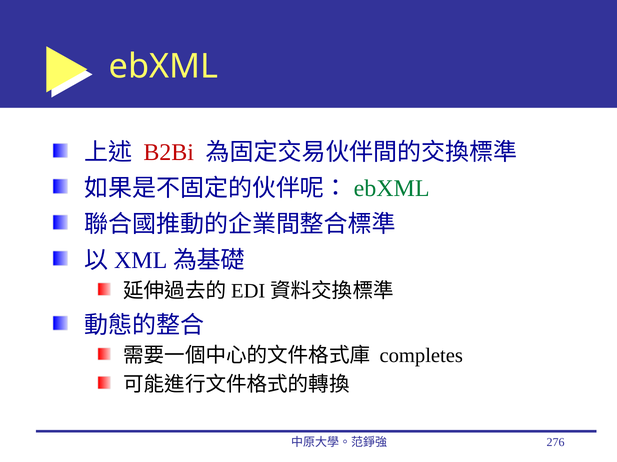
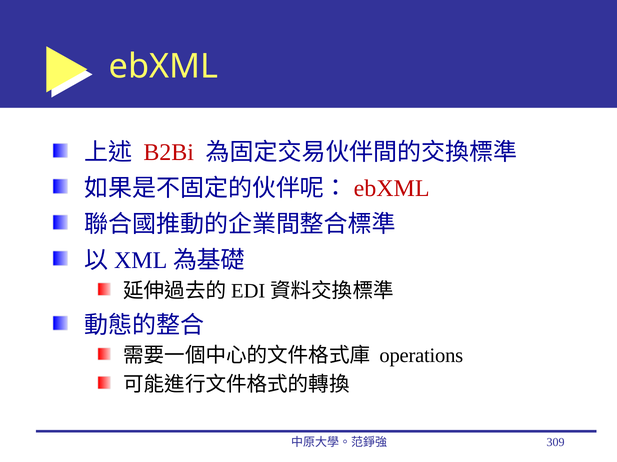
ebXML colour: green -> red (392, 189)
completes: completes -> operations (421, 356)
276: 276 -> 309 (556, 443)
